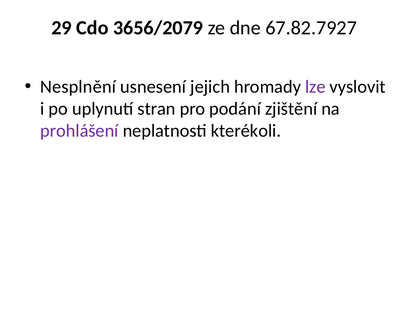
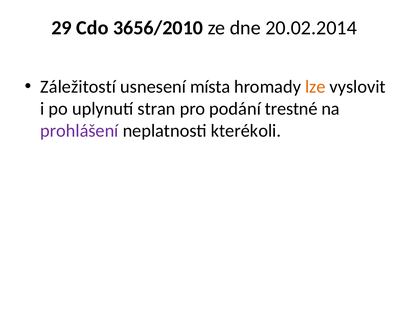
3656/2079: 3656/2079 -> 3656/2010 (158, 28)
67.82.7927: 67.82.7927 -> 20.02.2014 (311, 28)
Nesplnění: Nesplnění -> Záležitostí (78, 87)
jejich: jejich -> místa (210, 87)
lze colour: purple -> orange (315, 87)
zjištění: zjištění -> trestné (291, 109)
